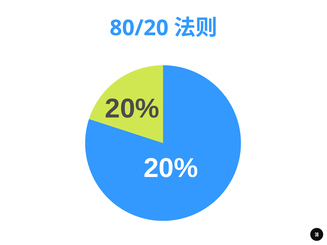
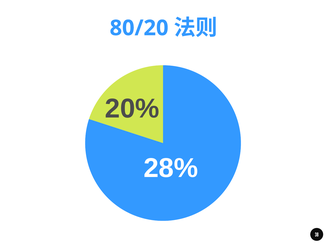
20%: 20% -> 28% (171, 168)
